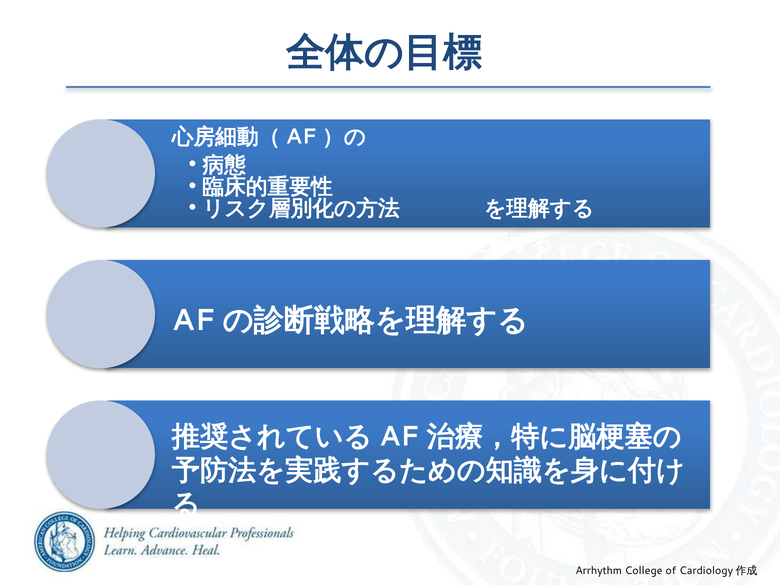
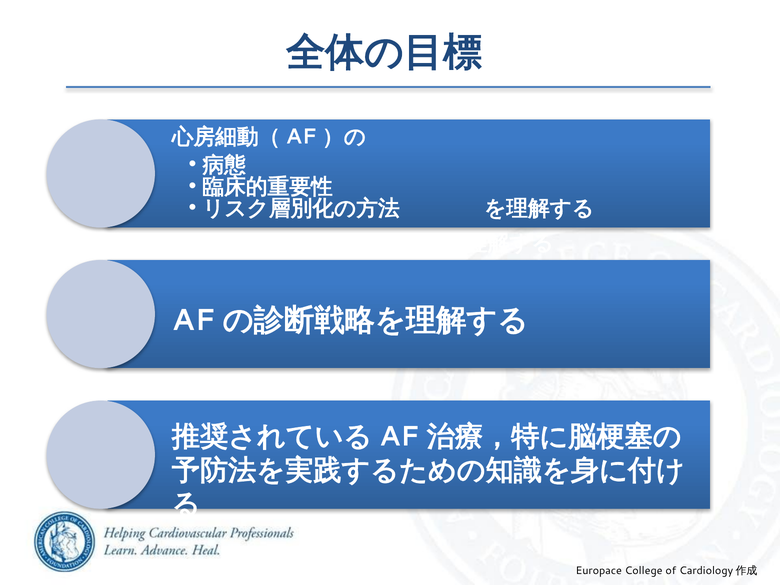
Arrhythm: Arrhythm -> Europace (599, 571)
